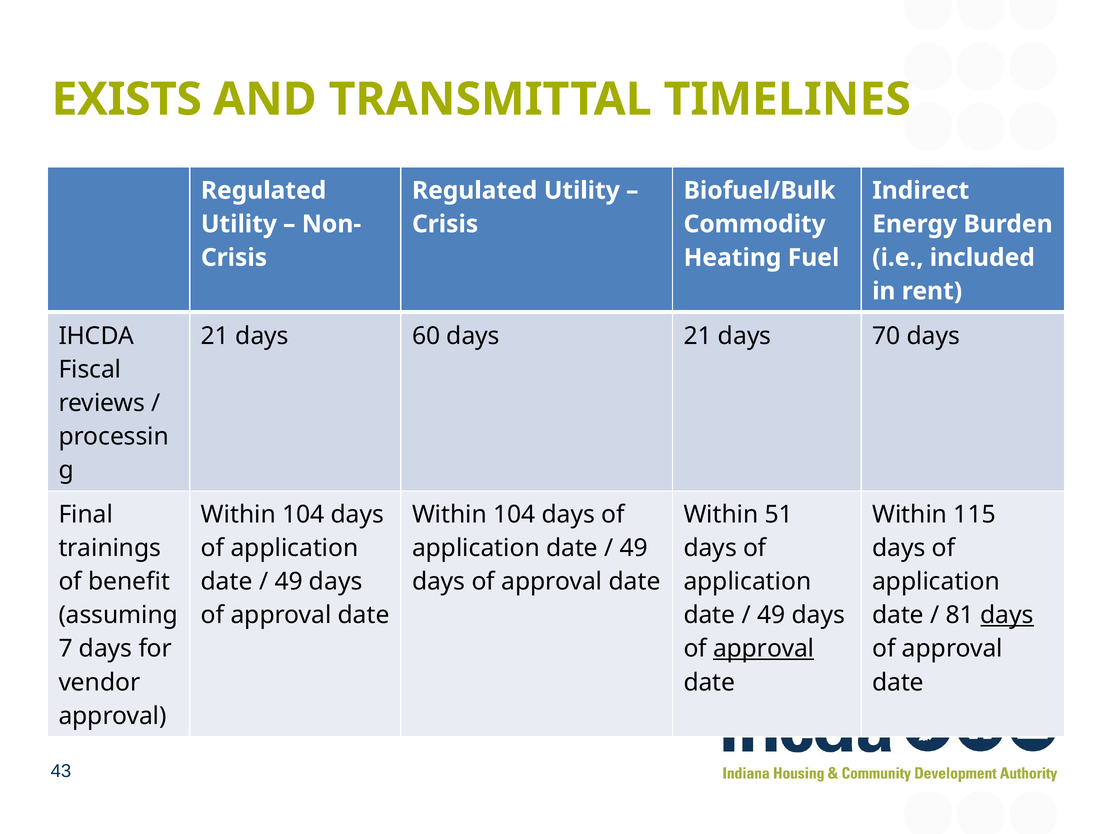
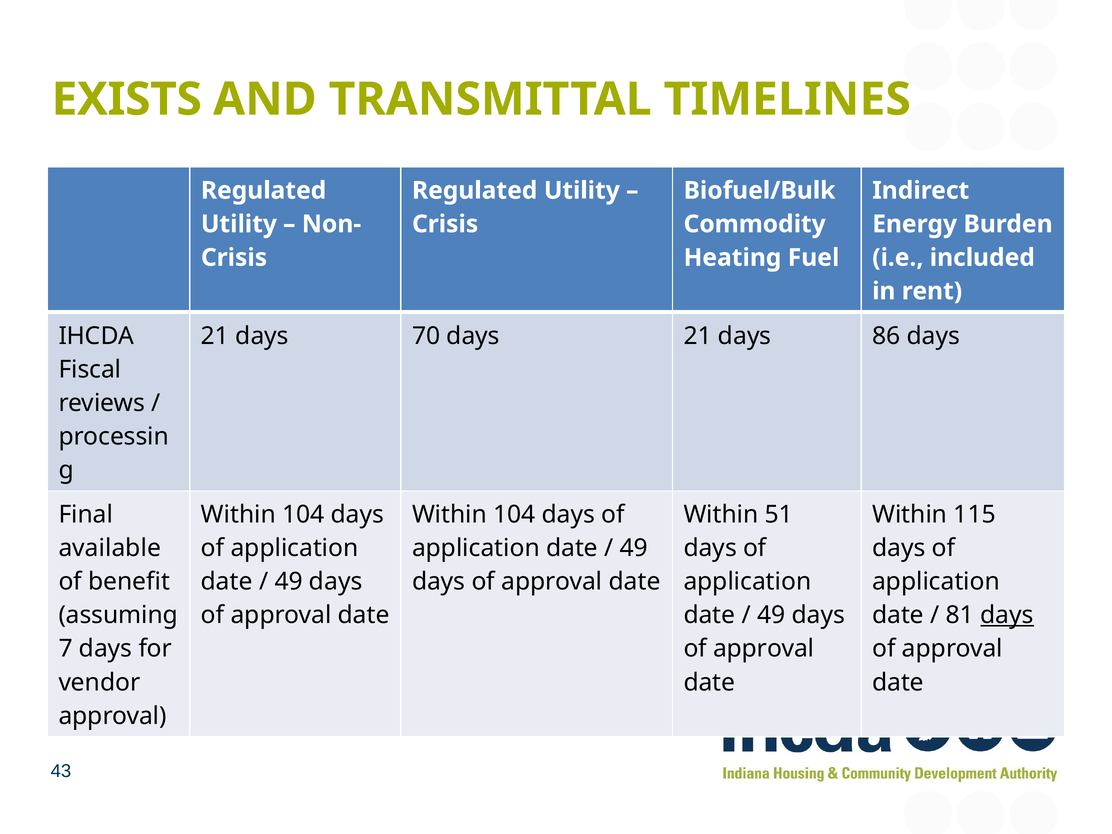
60: 60 -> 70 (426, 336)
70: 70 -> 86 (886, 336)
trainings: trainings -> available (110, 548)
approval underline: present -> none (764, 649)
